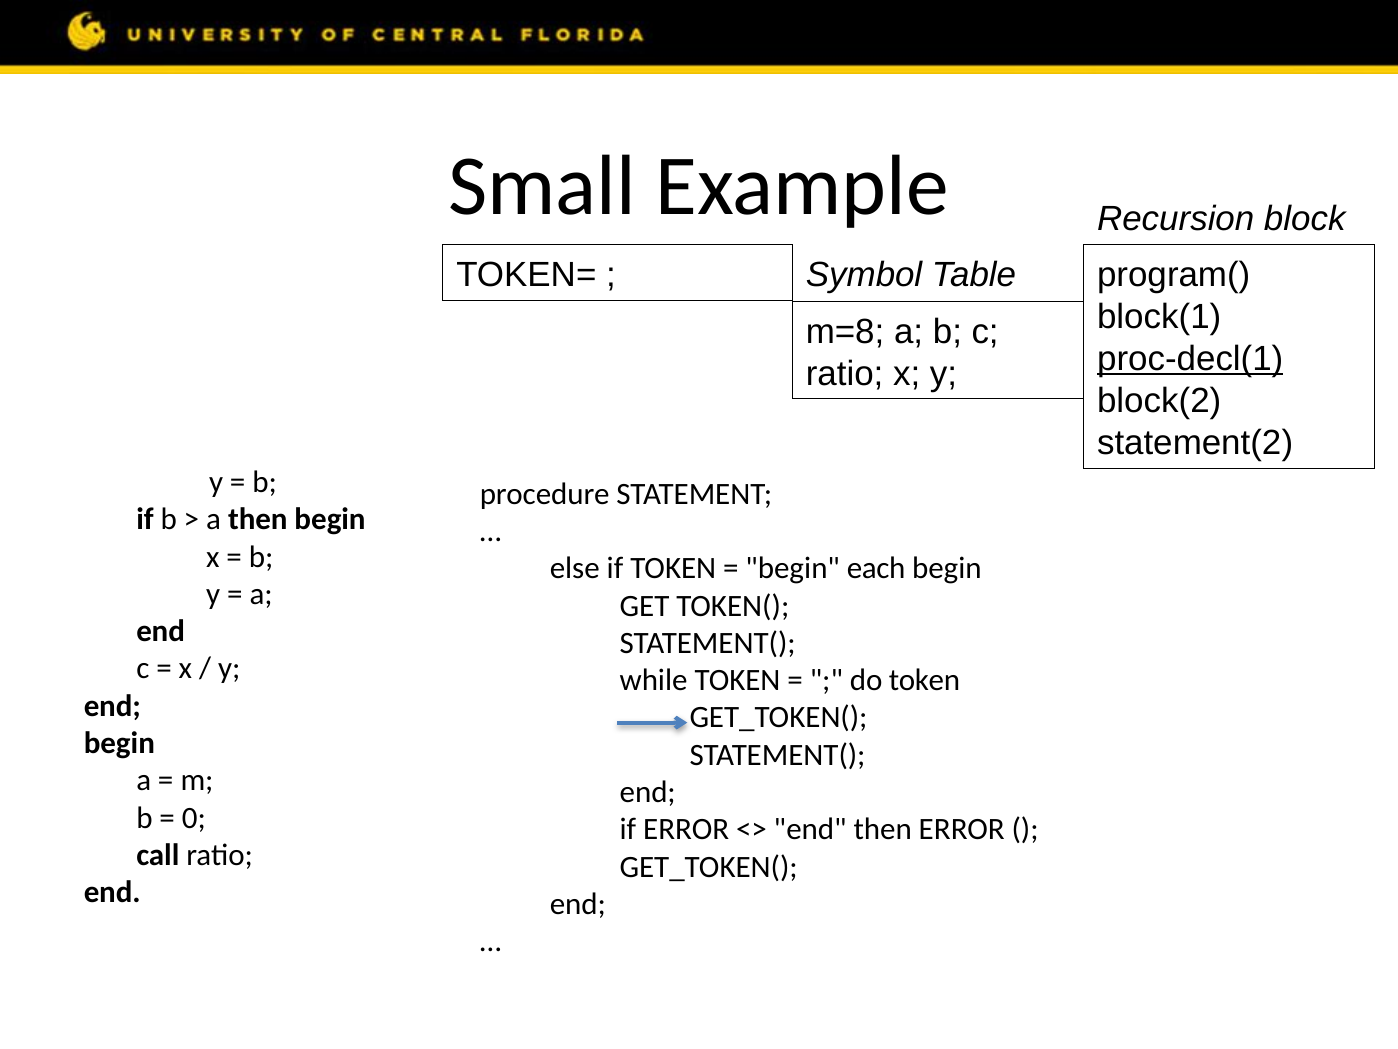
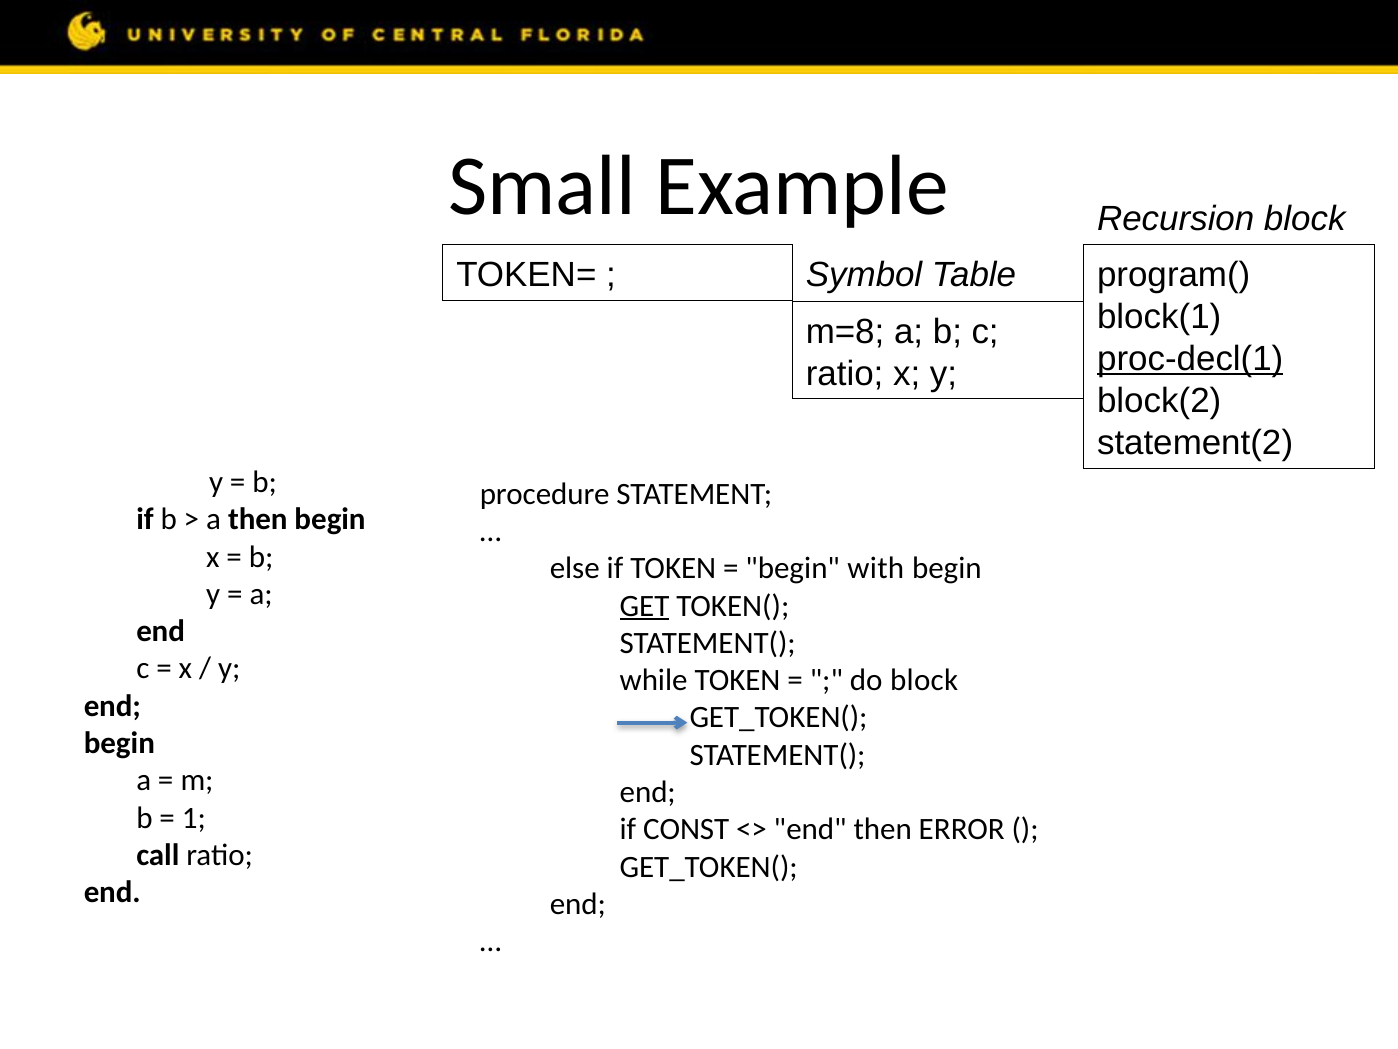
each: each -> with (876, 568)
GET underline: none -> present (645, 606)
do token: token -> block (924, 680)
0: 0 -> 1 (194, 817)
if ERROR: ERROR -> CONST (686, 829)
